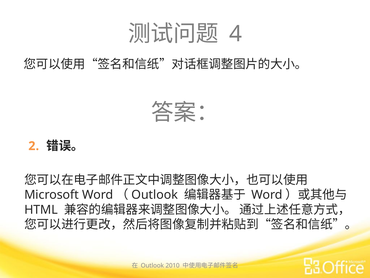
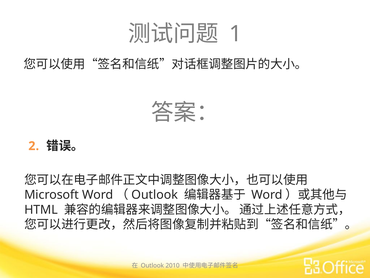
4: 4 -> 1 (236, 34)
